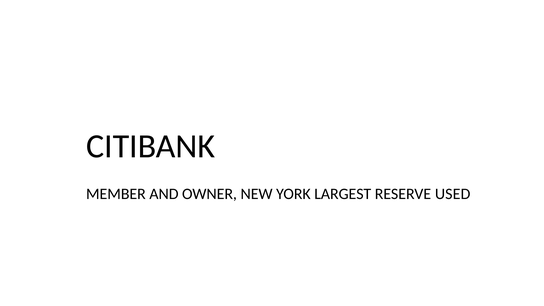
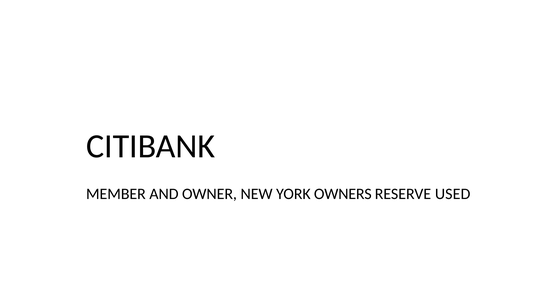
LARGEST: LARGEST -> OWNERS (343, 194)
